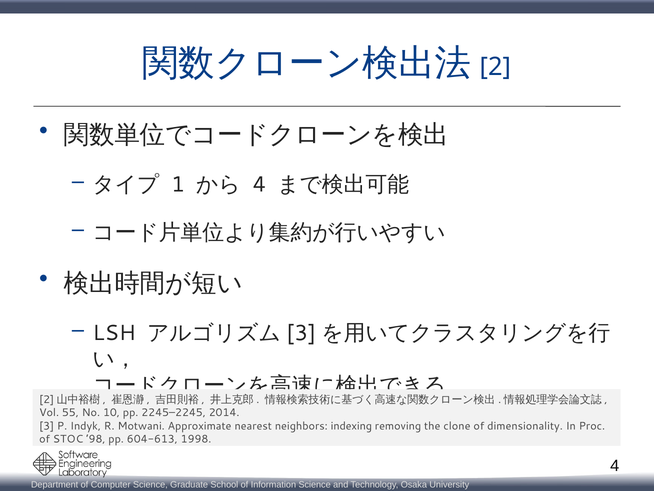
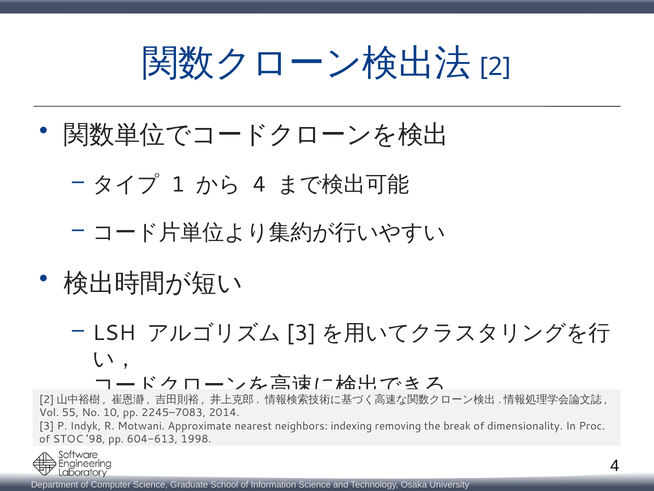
2245–2245: 2245–2245 -> 2245–7083 (174, 412)
clone: clone -> break (457, 425)
